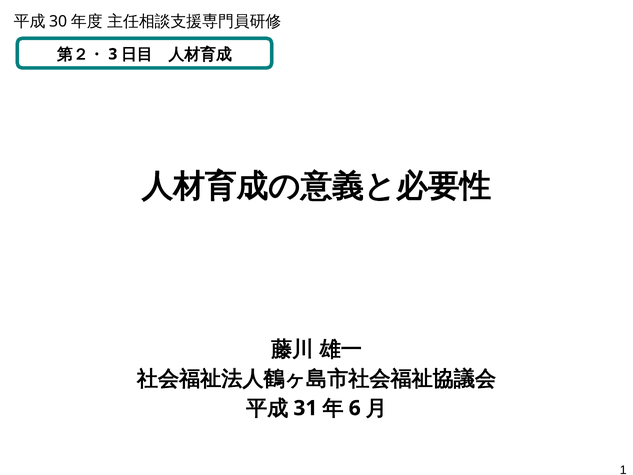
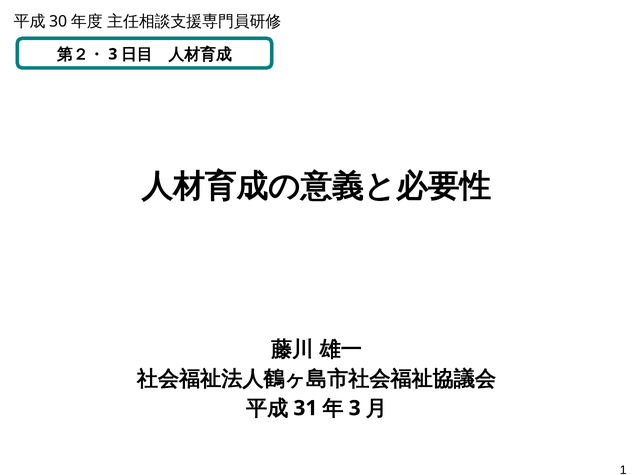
6: 6 -> 3 (355, 408)
